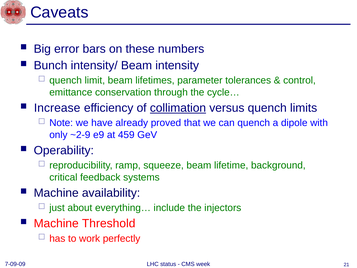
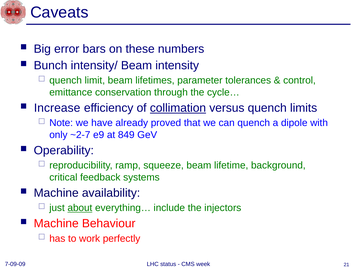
~2-9: ~2-9 -> ~2-7 (80, 135)
459: 459 -> 849 (126, 135)
about underline: none -> present (80, 208)
Threshold: Threshold -> Behaviour (109, 223)
